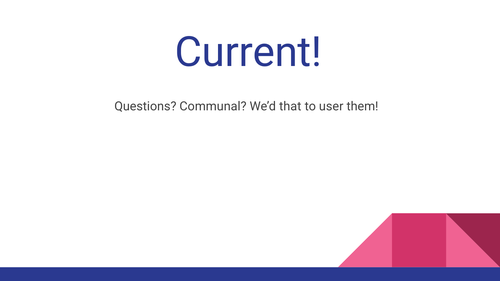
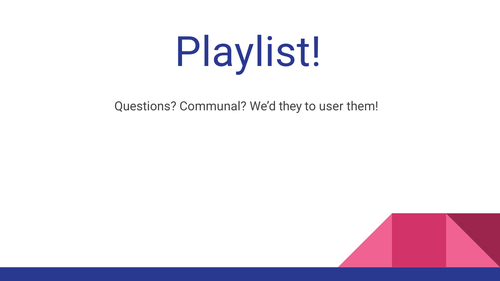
Current: Current -> Playlist (248, 53)
that: that -> they (290, 107)
